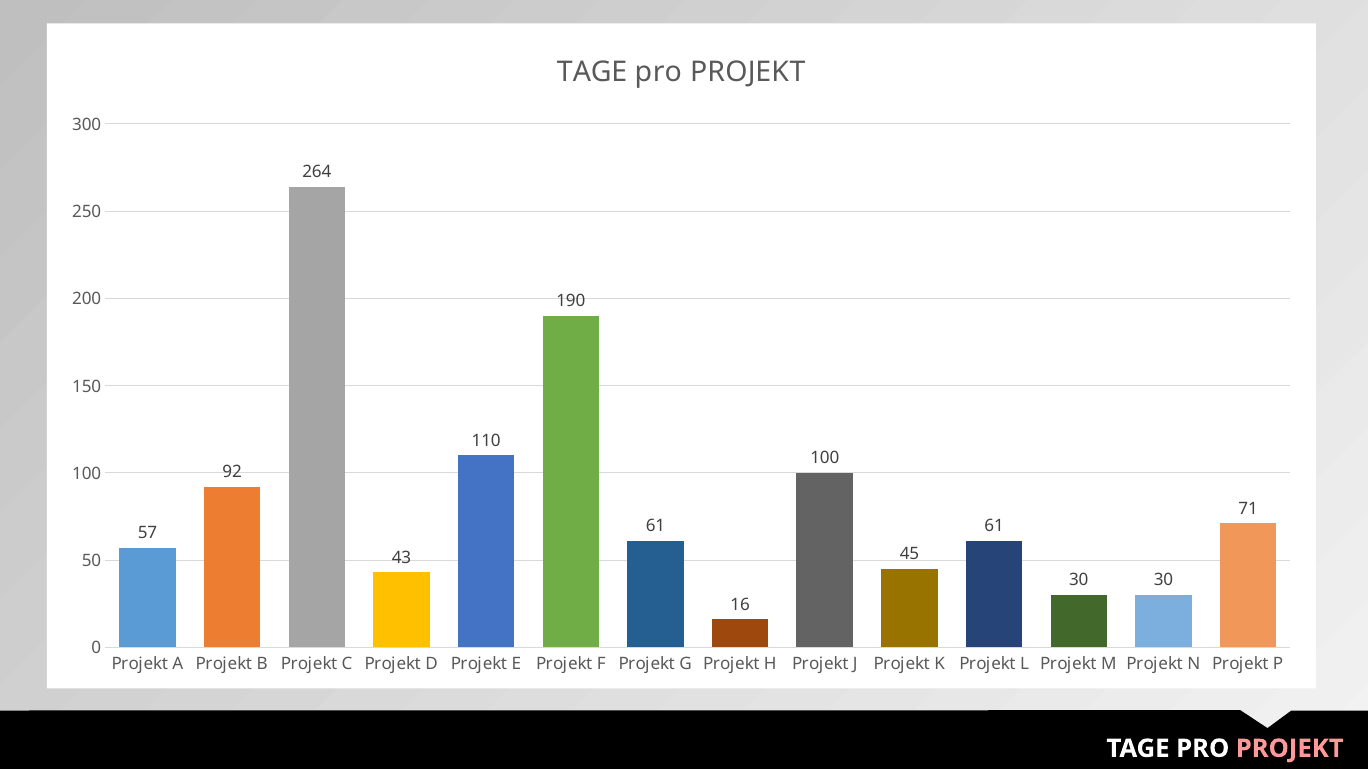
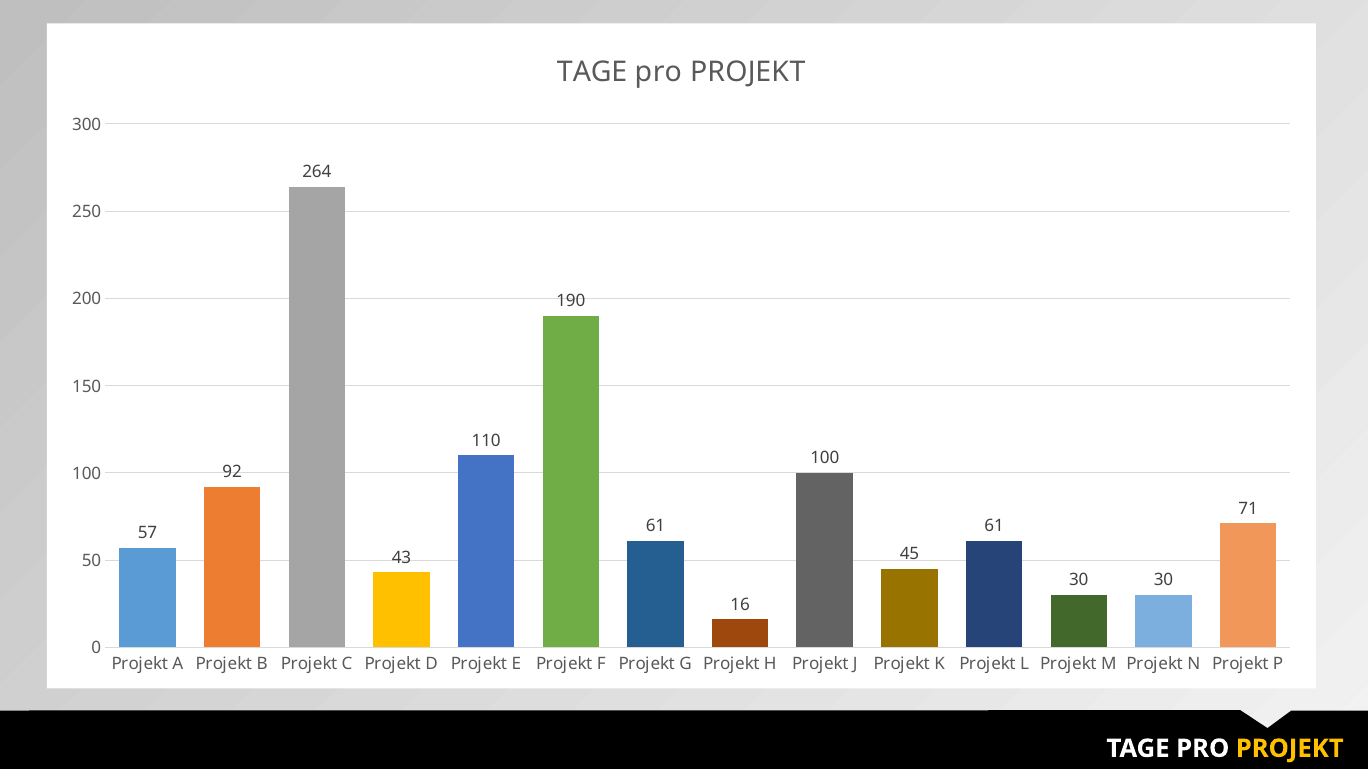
PROJEKT colour: pink -> yellow (1290, 749)
